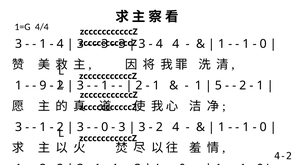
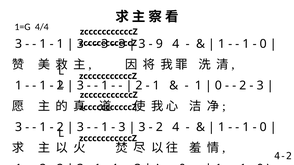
4: 4 -> 1 (60, 44)
4: 4 -> 9 (159, 44)
9: 9 -> 1 (43, 86)
5: 5 -> 0 (218, 86)
1: 1 -> 3 (260, 86)
0: 0 -> 1 (105, 127)
